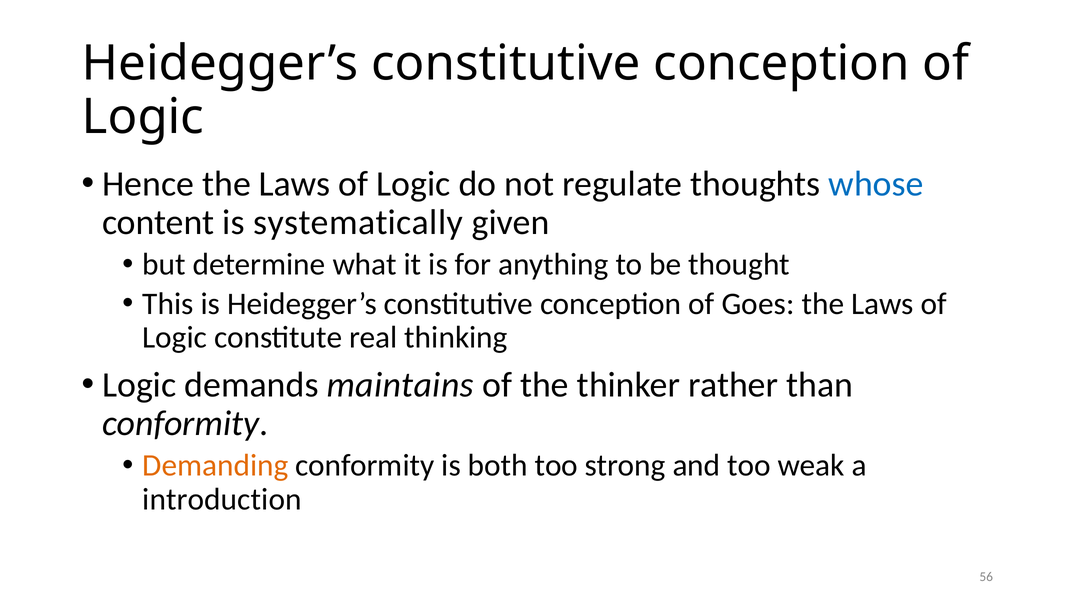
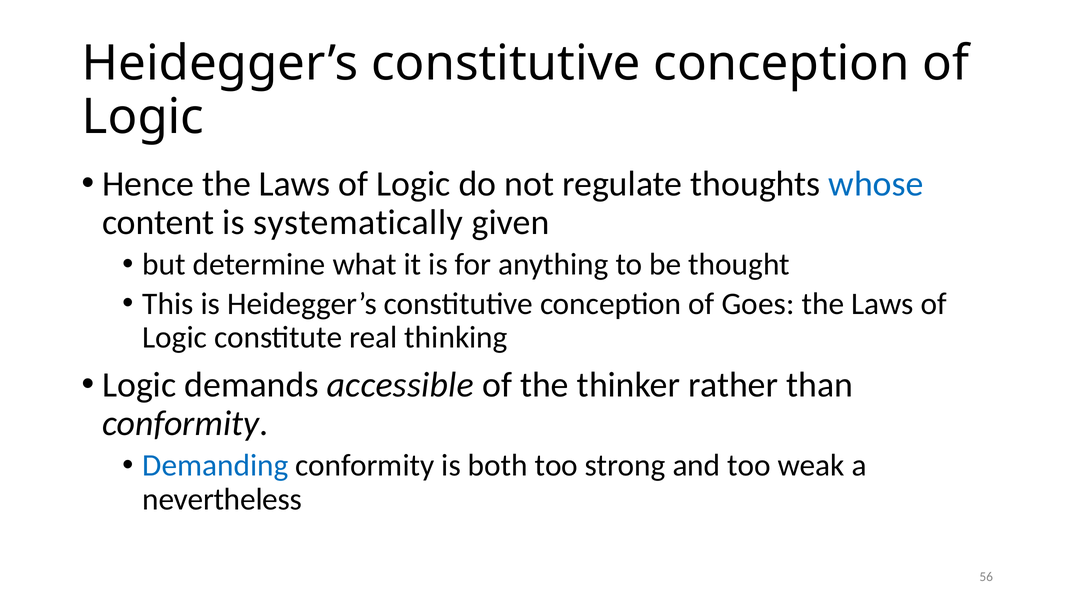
maintains: maintains -> accessible (400, 385)
Demanding colour: orange -> blue (215, 466)
introduction: introduction -> nevertheless (222, 500)
